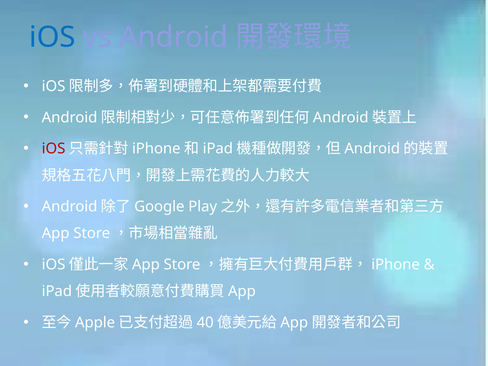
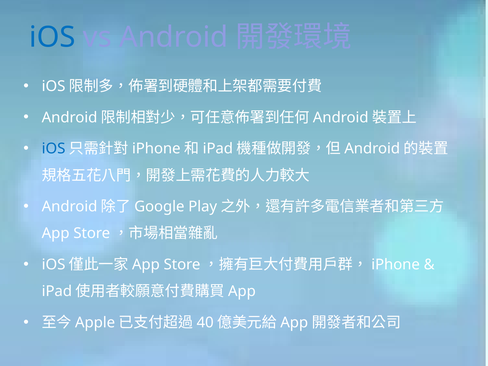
iOS colour: red -> blue (54, 149)
